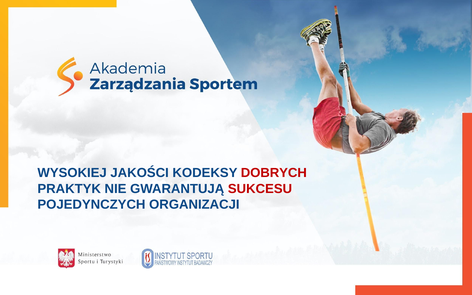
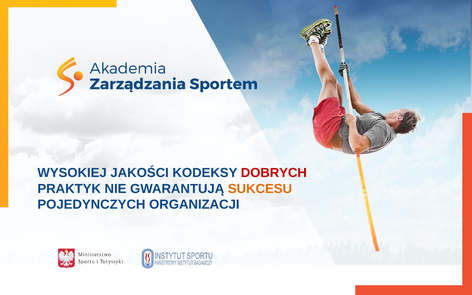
SUKCESU colour: red -> orange (260, 189)
